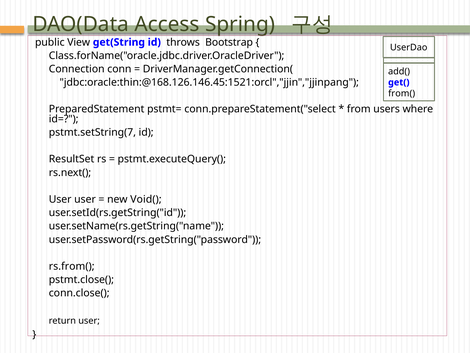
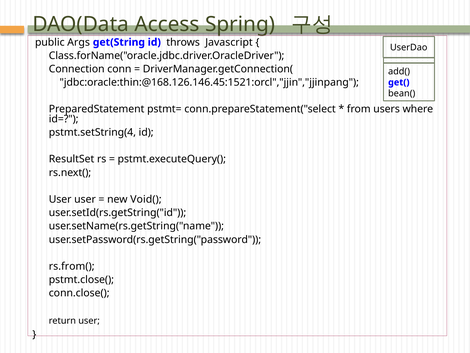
View: View -> Args (79, 42)
Bootstrap: Bootstrap -> Javascript (229, 42)
from(: from( -> bean( (402, 93)
pstmt.setString(7: pstmt.setString(7 -> pstmt.setString(4 (92, 132)
